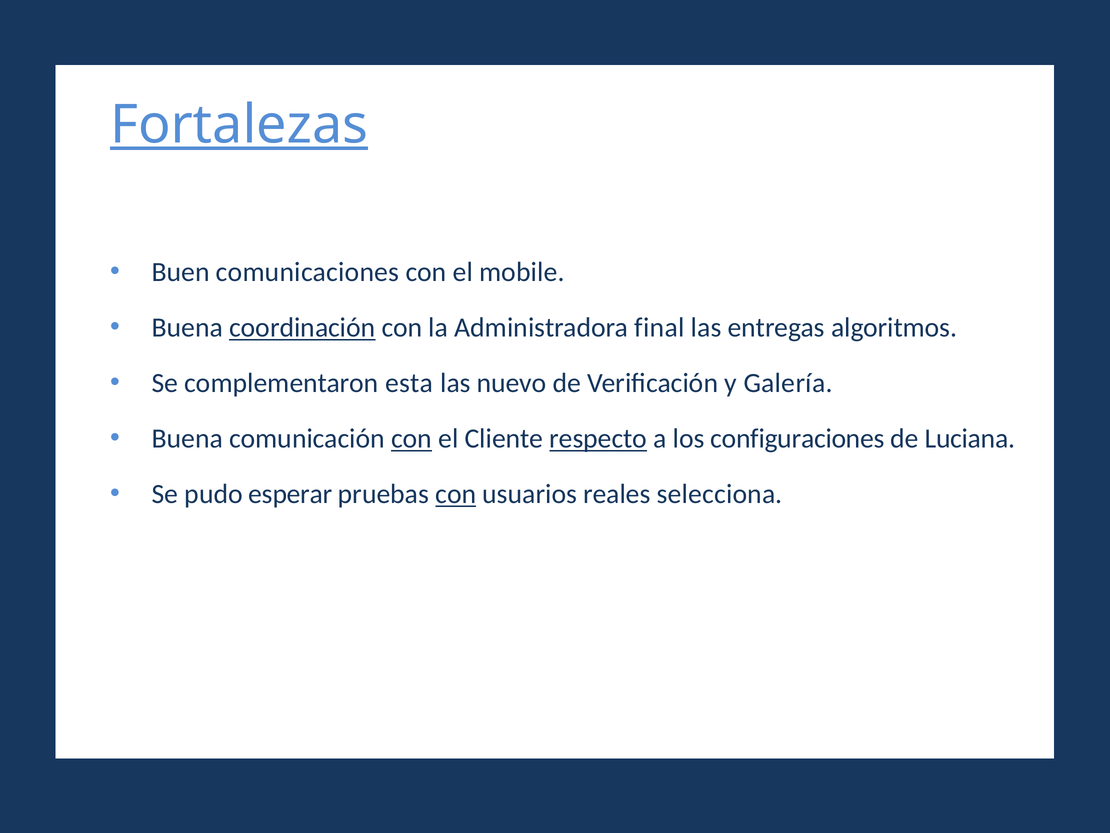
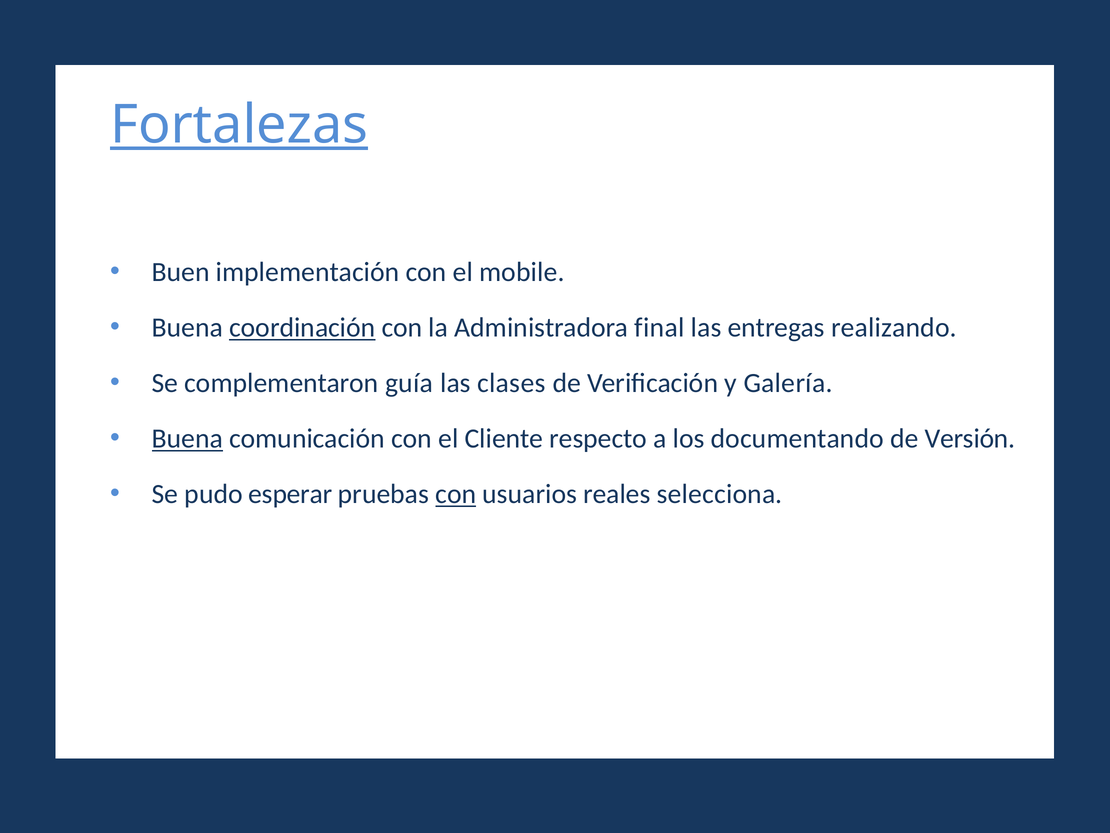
comunicaciones: comunicaciones -> implementación (308, 272)
algoritmos: algoritmos -> realizando (894, 328)
esta: esta -> guía (409, 383)
nuevo: nuevo -> clases (511, 383)
Buena underline: none -> present (187, 439)
con underline: present -> none (412, 439)
respecto underline: present -> none (598, 439)
configuraciones: configuraciones -> documentando (797, 439)
Luciana: Luciana -> Versión (970, 439)
